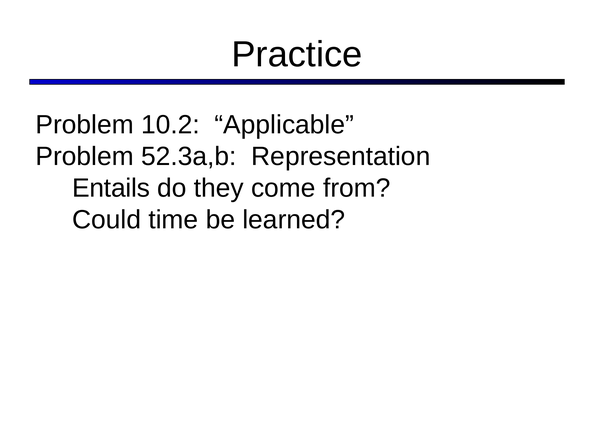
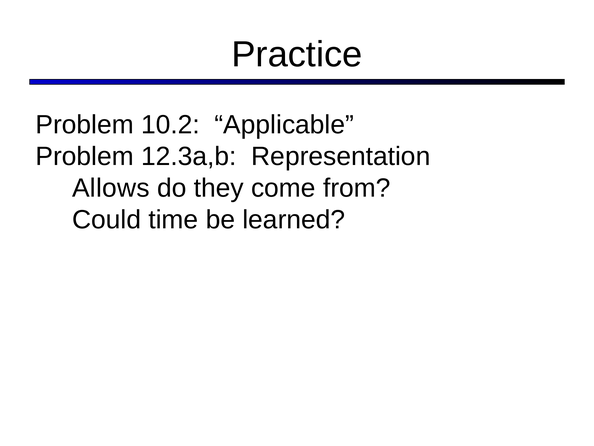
52.3a,b: 52.3a,b -> 12.3a,b (189, 156)
Entails: Entails -> Allows (111, 188)
